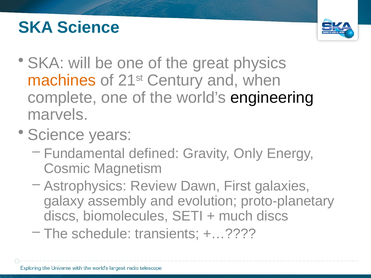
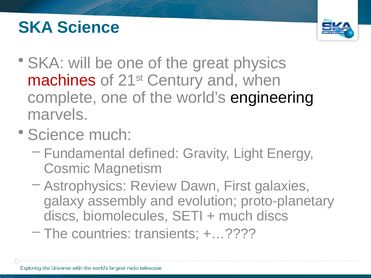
machines colour: orange -> red (62, 80)
Science years: years -> much (110, 135)
Only: Only -> Light (248, 154)
schedule: schedule -> countries (101, 234)
